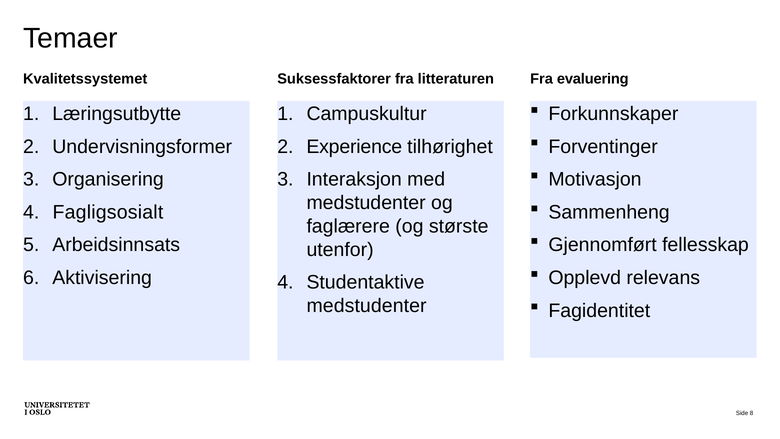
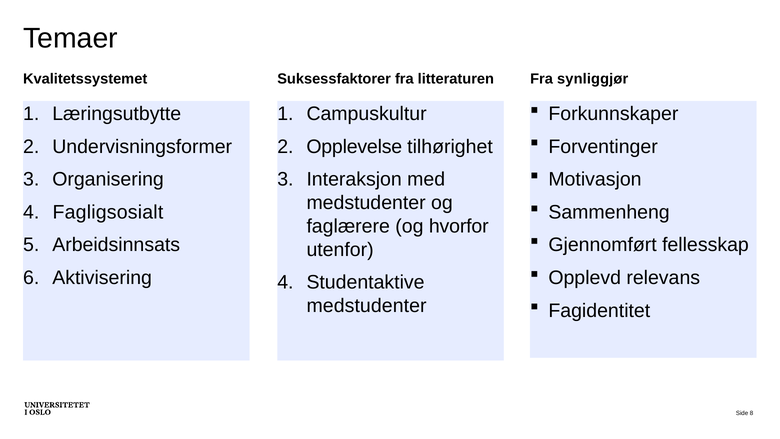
evaluering: evaluering -> synliggjør (593, 79)
Experience: Experience -> Opplevelse (354, 147)
største: største -> hvorfor (459, 226)
